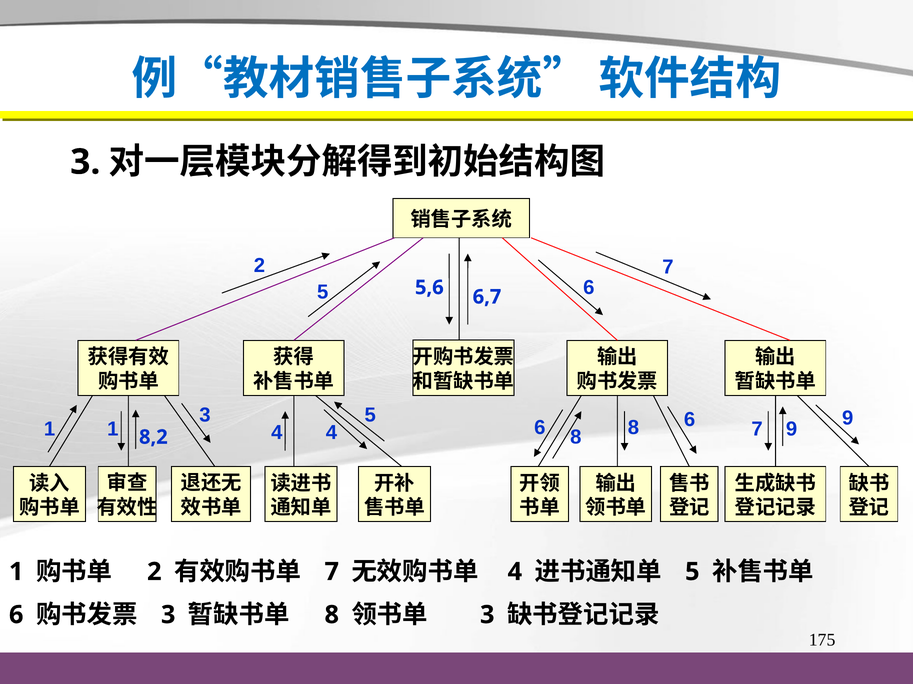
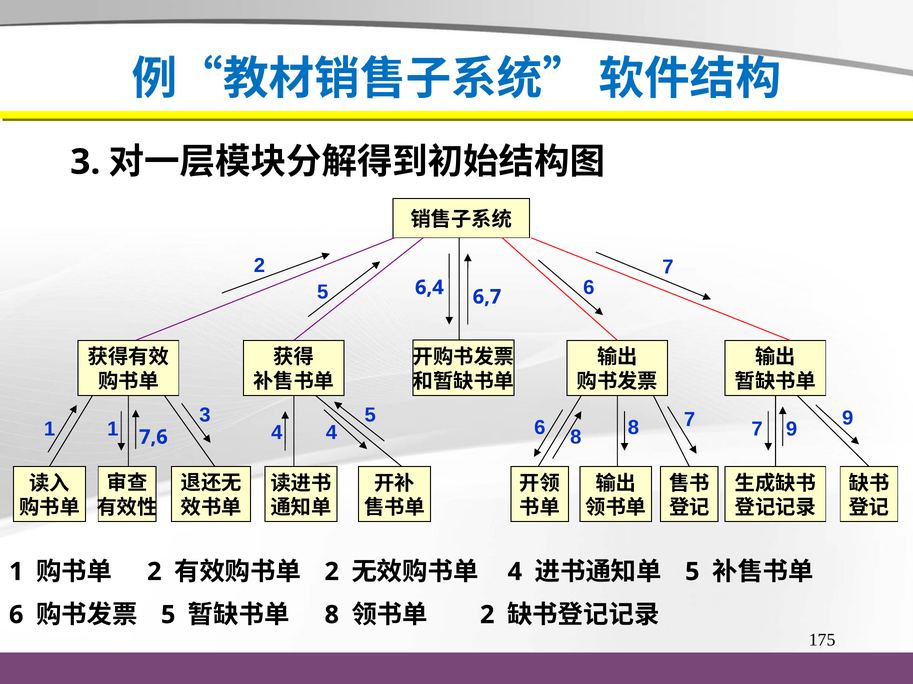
5,6: 5,6 -> 6,4 (429, 288)
8 6: 6 -> 7 (690, 420)
8,2: 8,2 -> 7,6 (153, 438)
7: 7 -> 2 (332, 572)
3: 3 -> 5 (168, 615)
3: 3 -> 2 (487, 615)
